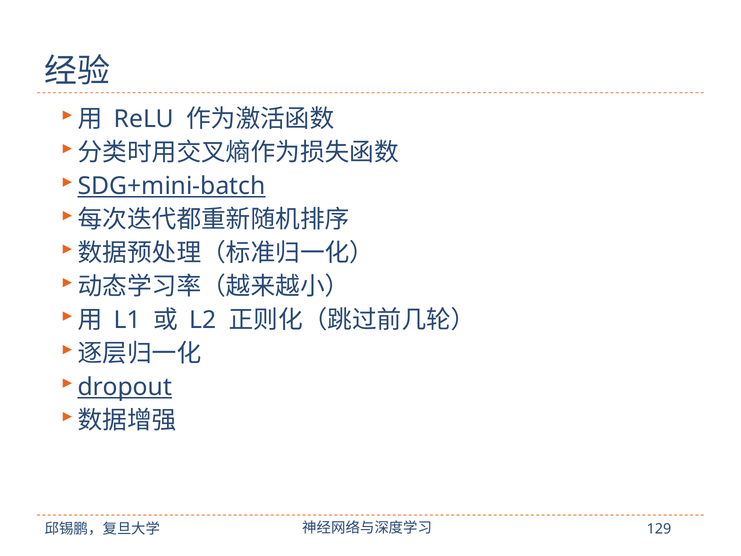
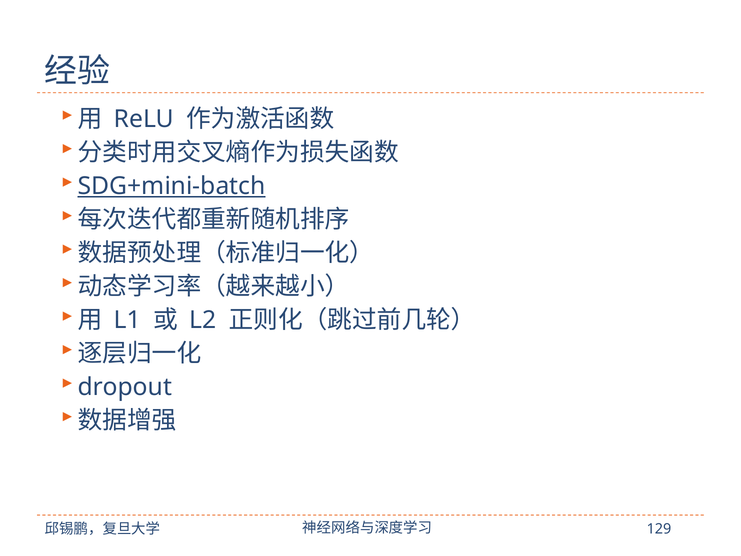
dropout underline: present -> none (125, 387)
